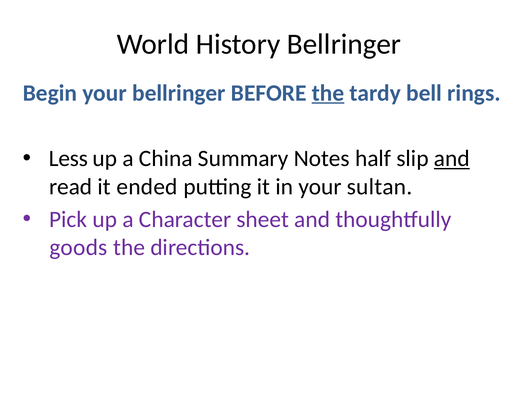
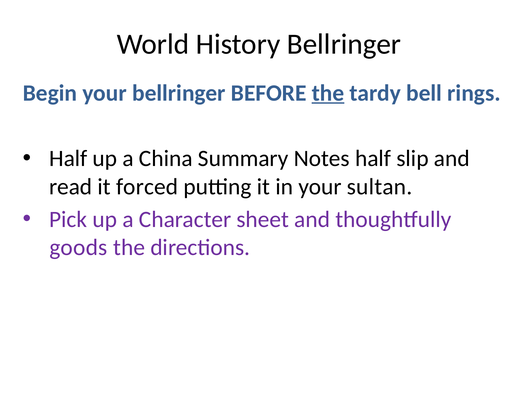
Less: Less -> Half (68, 159)
and underline: present -> none (452, 159)
ended: ended -> forced (147, 187)
